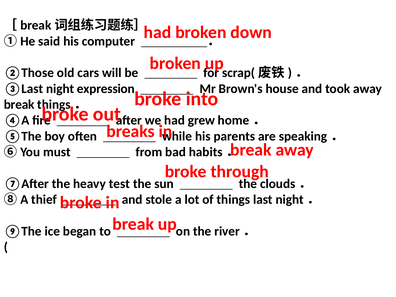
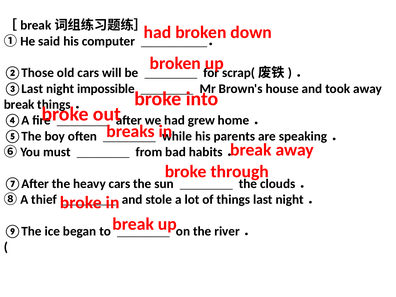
expression: expression -> impossible (106, 89)
heavy test: test -> cars (119, 184)
